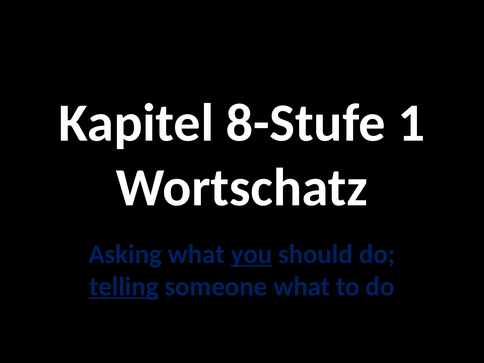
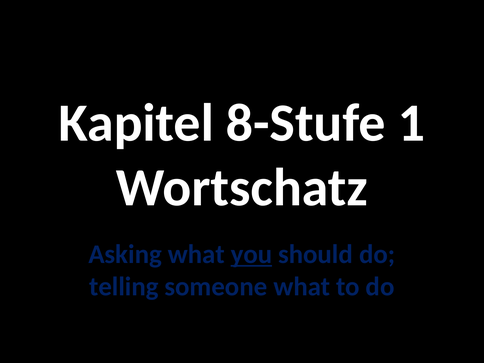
telling underline: present -> none (124, 287)
